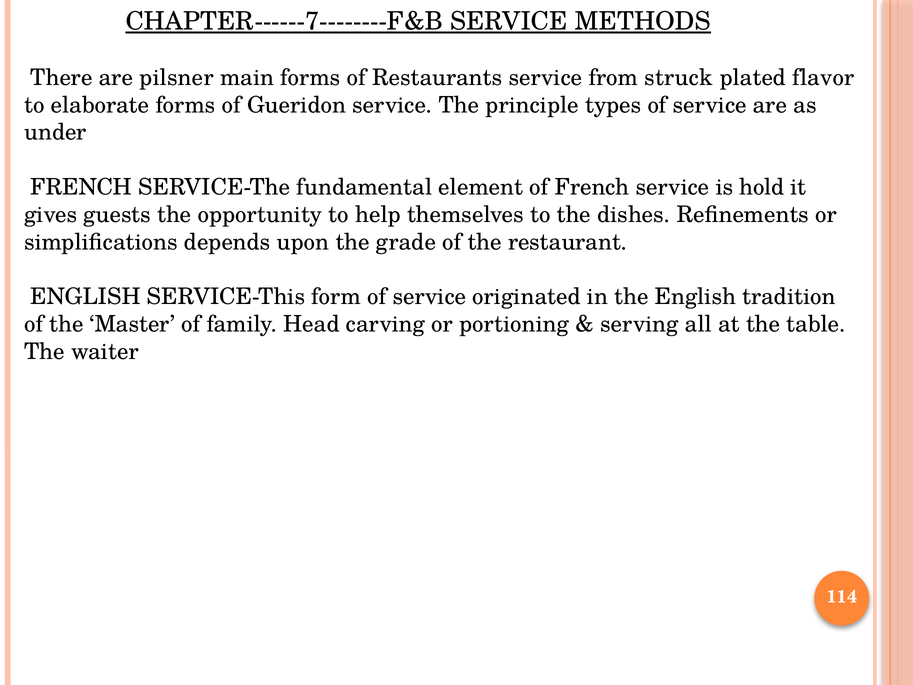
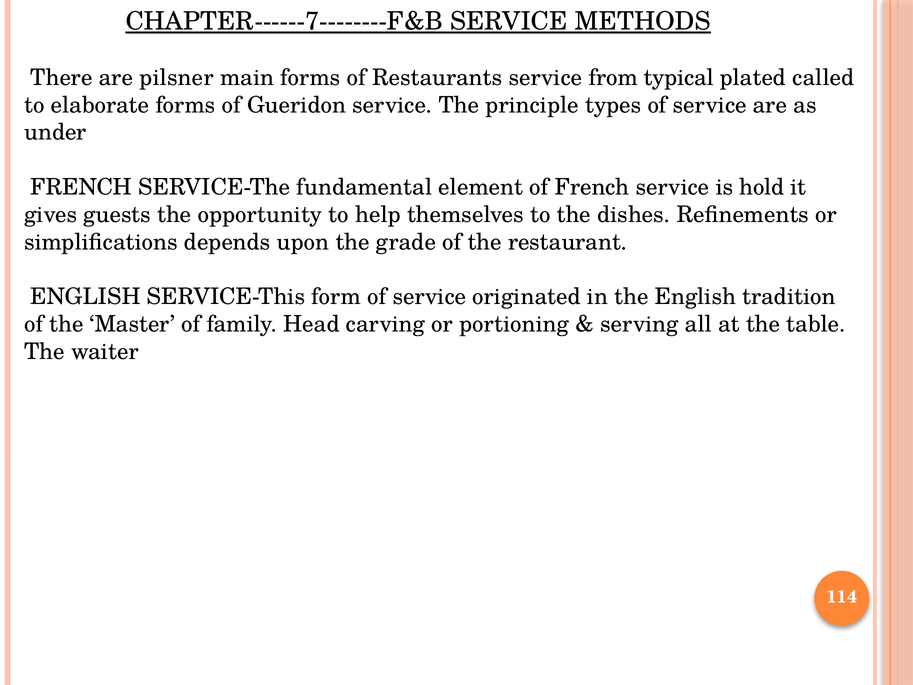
struck: struck -> typical (679, 78)
flavor: flavor -> called (823, 78)
